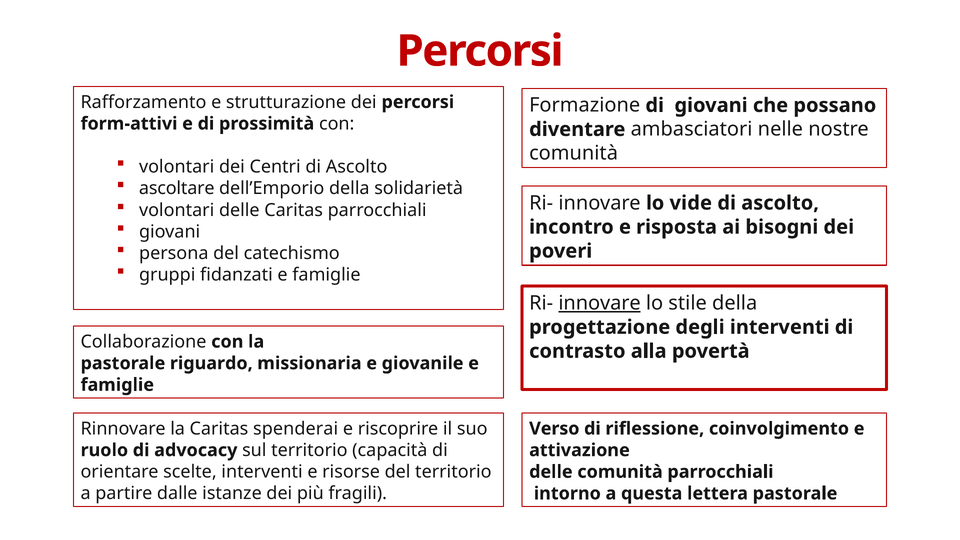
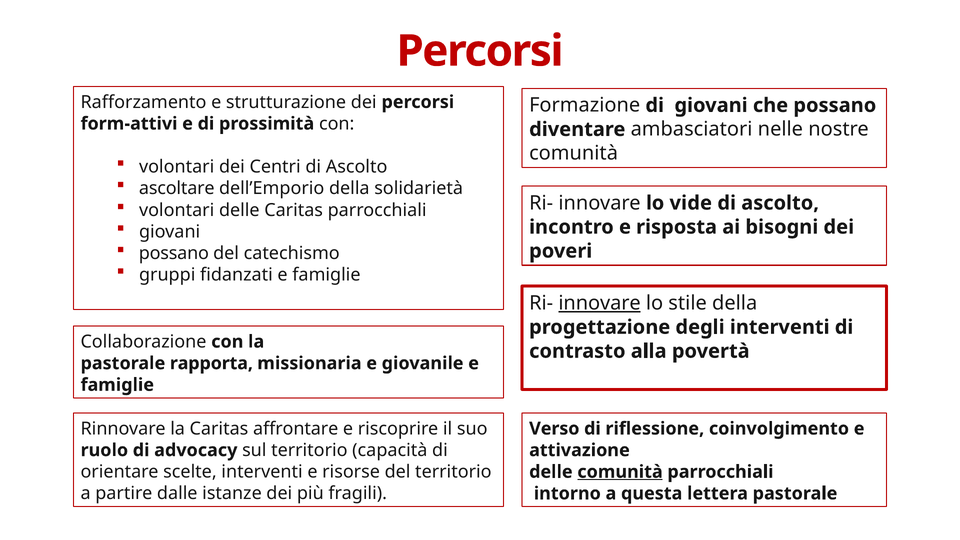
persona: persona -> possano (174, 253)
riguardo: riguardo -> rapporta (211, 363)
spenderai: spenderai -> affrontare (296, 429)
comunità underline: none -> present (620, 472)
